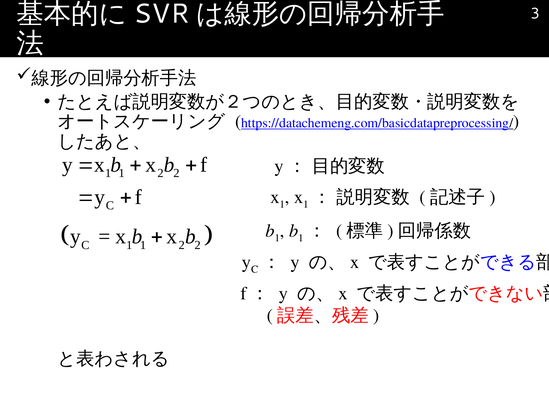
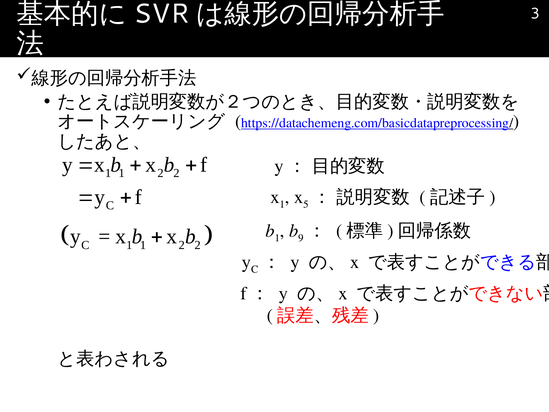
1: 1 -> 5 (306, 204)
1: 1 -> 9 (301, 238)
